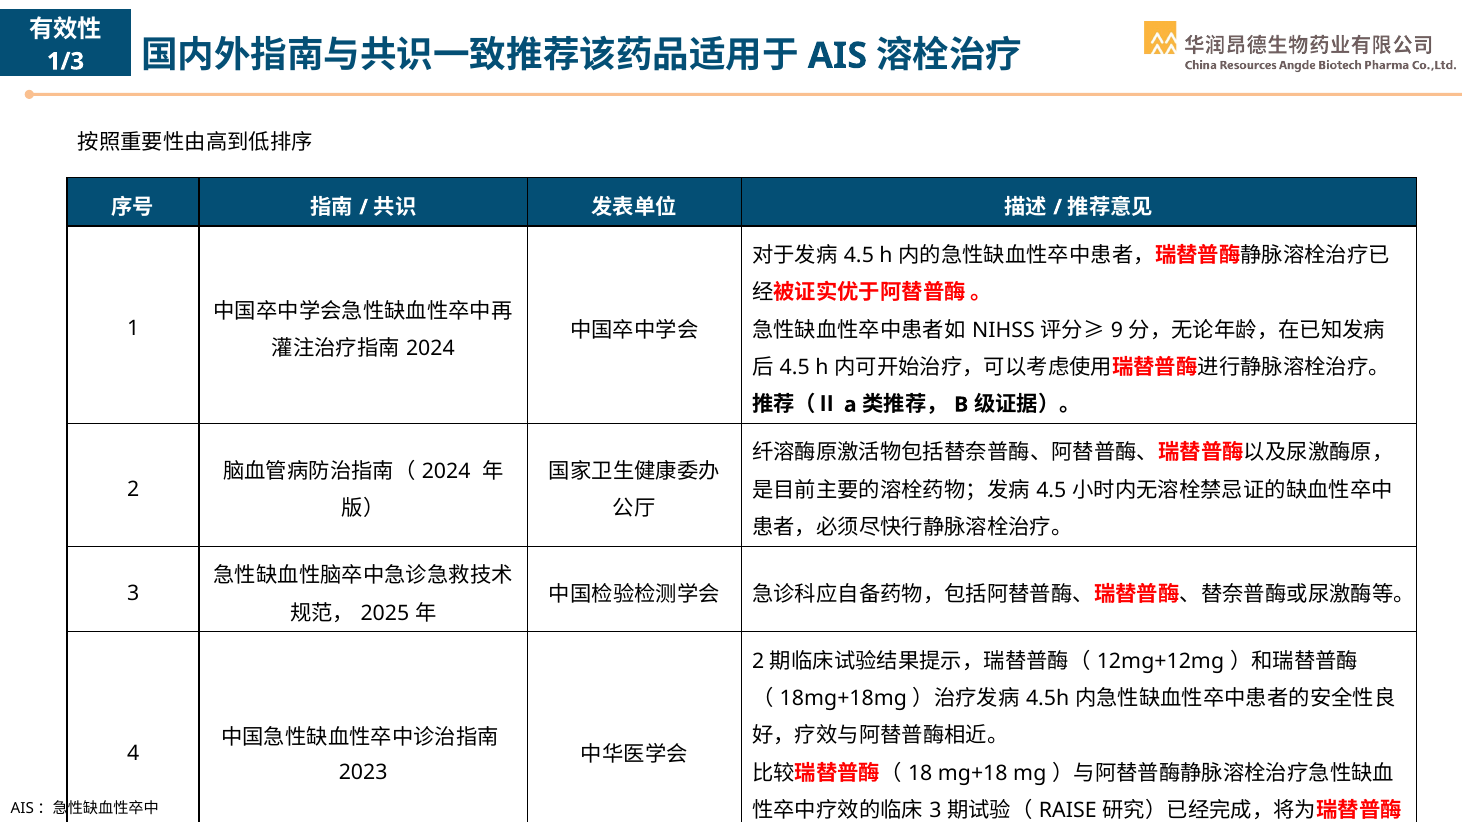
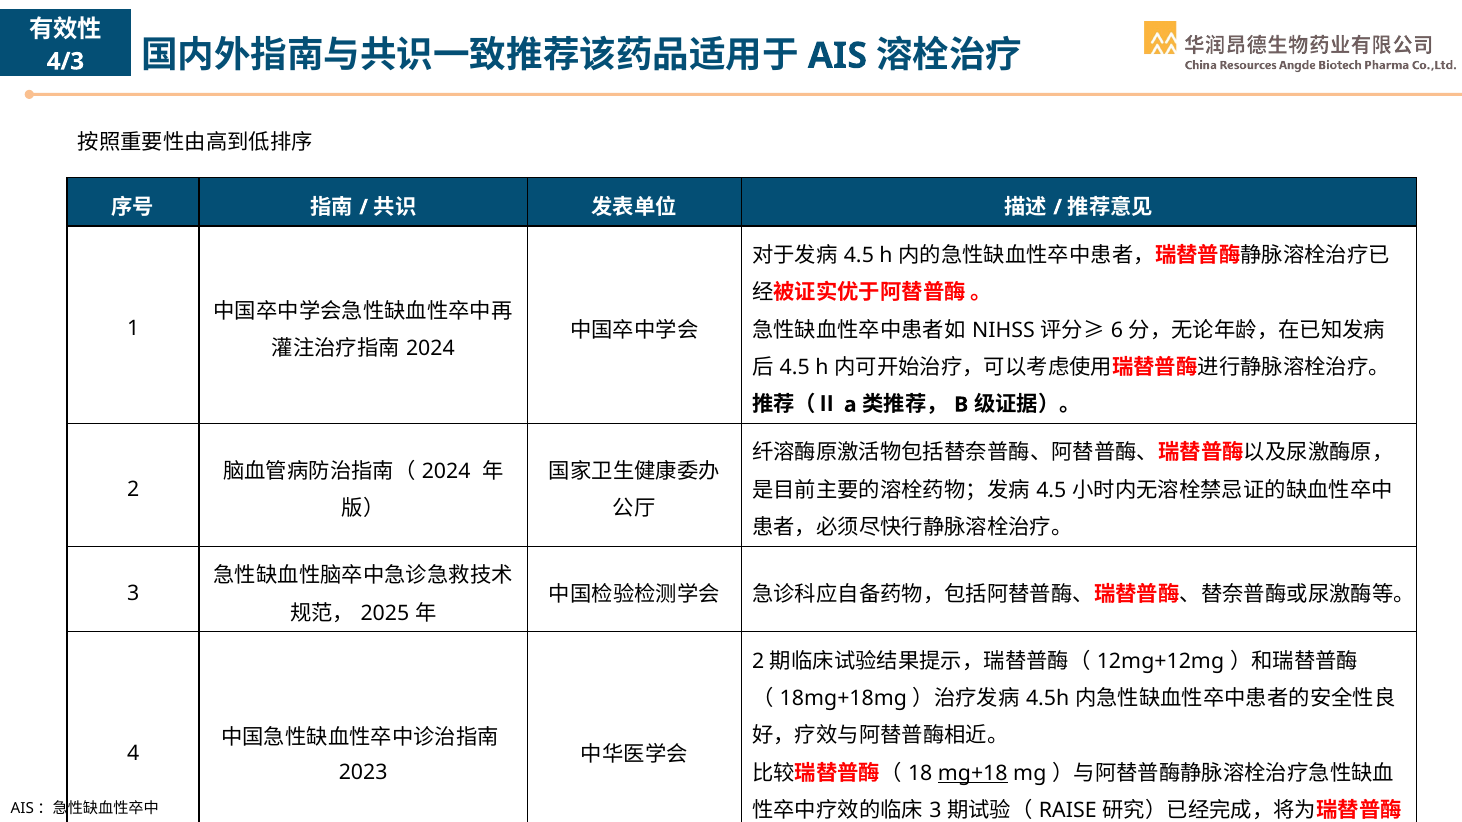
1/3: 1/3 -> 4/3 (66, 62)
9: 9 -> 6 (1117, 330)
mg+18 underline: none -> present (973, 774)
